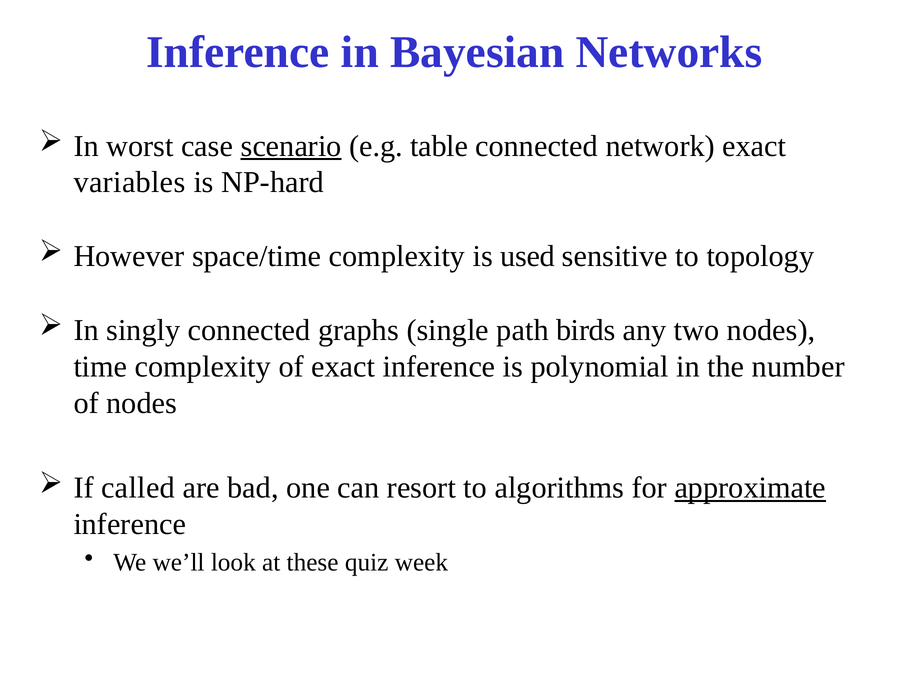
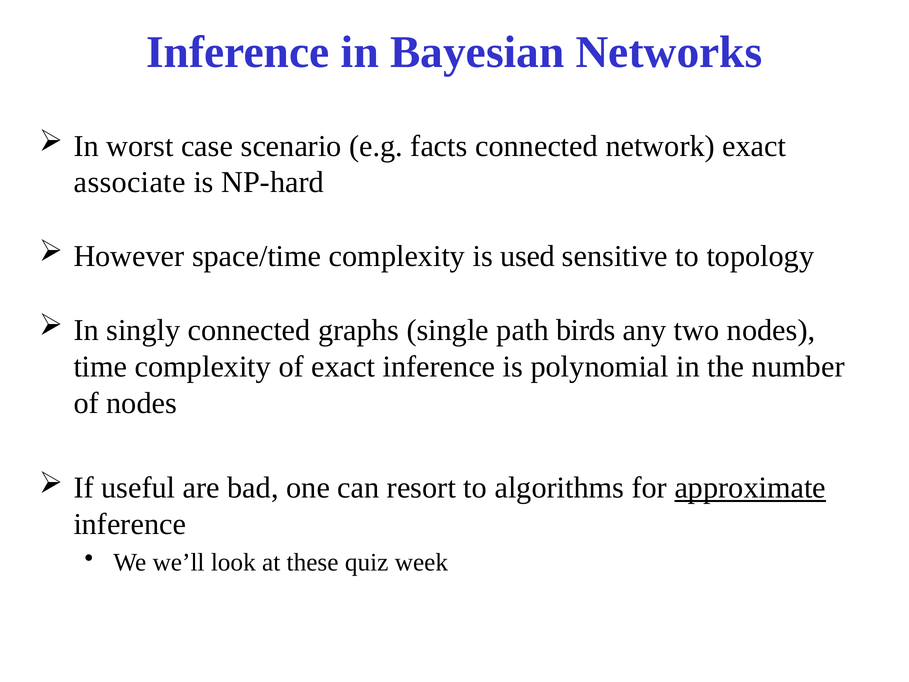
scenario underline: present -> none (291, 146)
table: table -> facts (439, 146)
variables: variables -> associate (130, 182)
called: called -> useful (138, 488)
